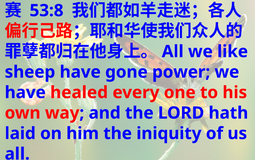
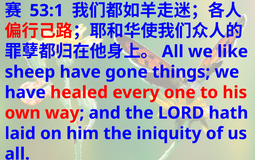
53:8: 53:8 -> 53:1 (47, 11)
power: power -> things (181, 72)
